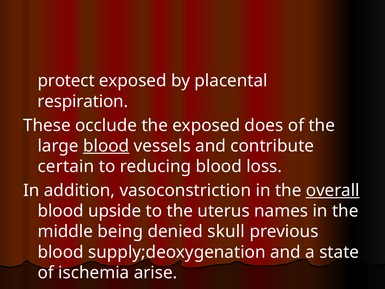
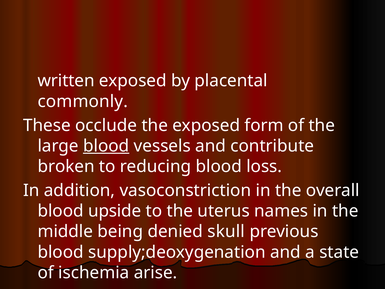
protect: protect -> written (66, 81)
respiration: respiration -> commonly (83, 101)
does: does -> form (264, 125)
certain: certain -> broken (66, 166)
overall underline: present -> none (333, 190)
